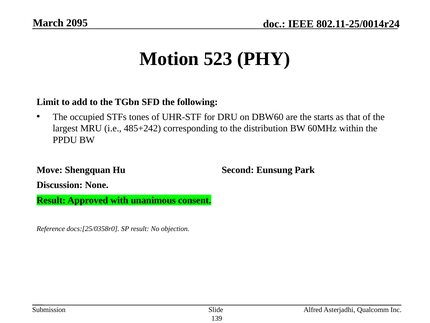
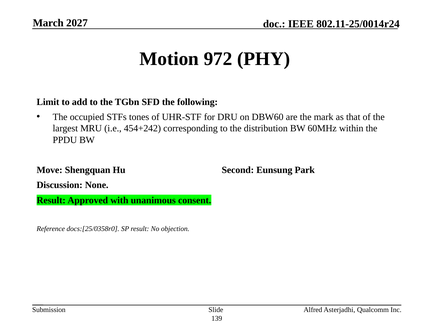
2095: 2095 -> 2027 (77, 23)
523: 523 -> 972 (218, 59)
starts: starts -> mark (324, 117)
485+242: 485+242 -> 454+242 (142, 128)
